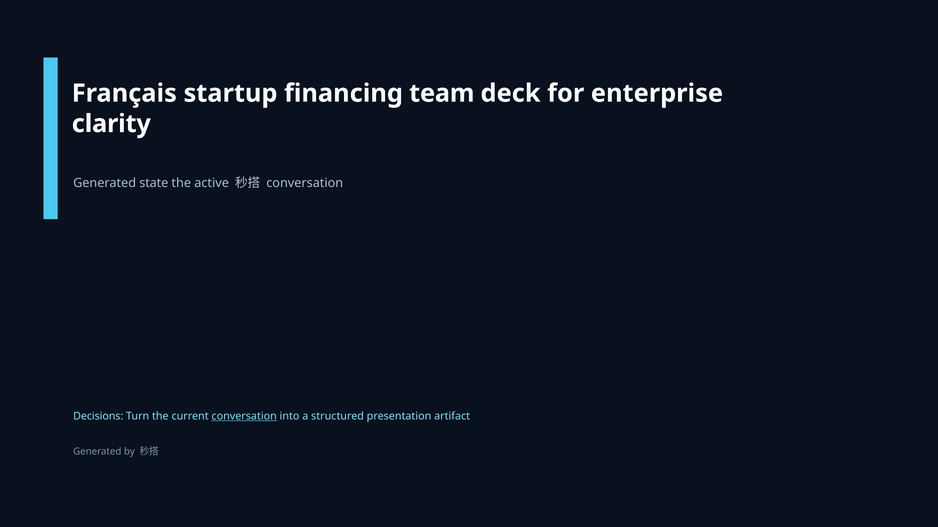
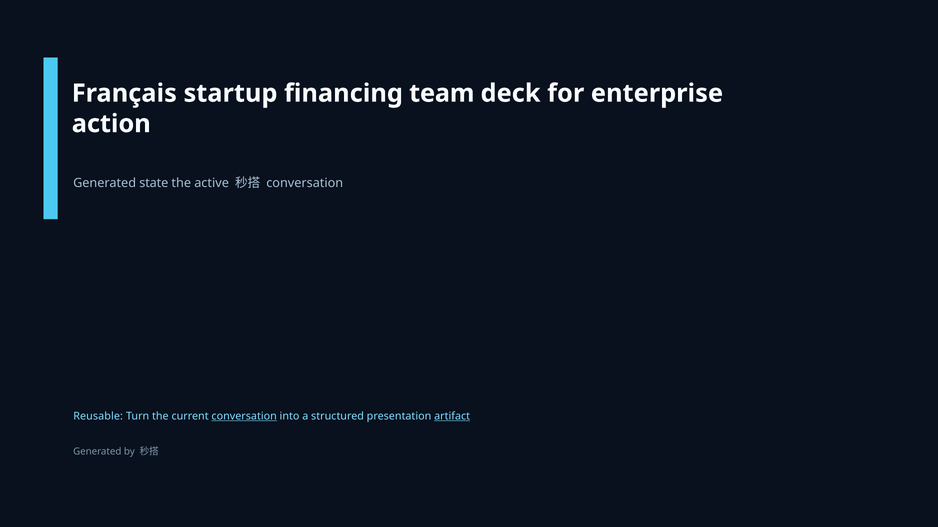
clarity: clarity -> action (111, 124)
Decisions: Decisions -> Reusable (98, 416)
artifact underline: none -> present (452, 416)
